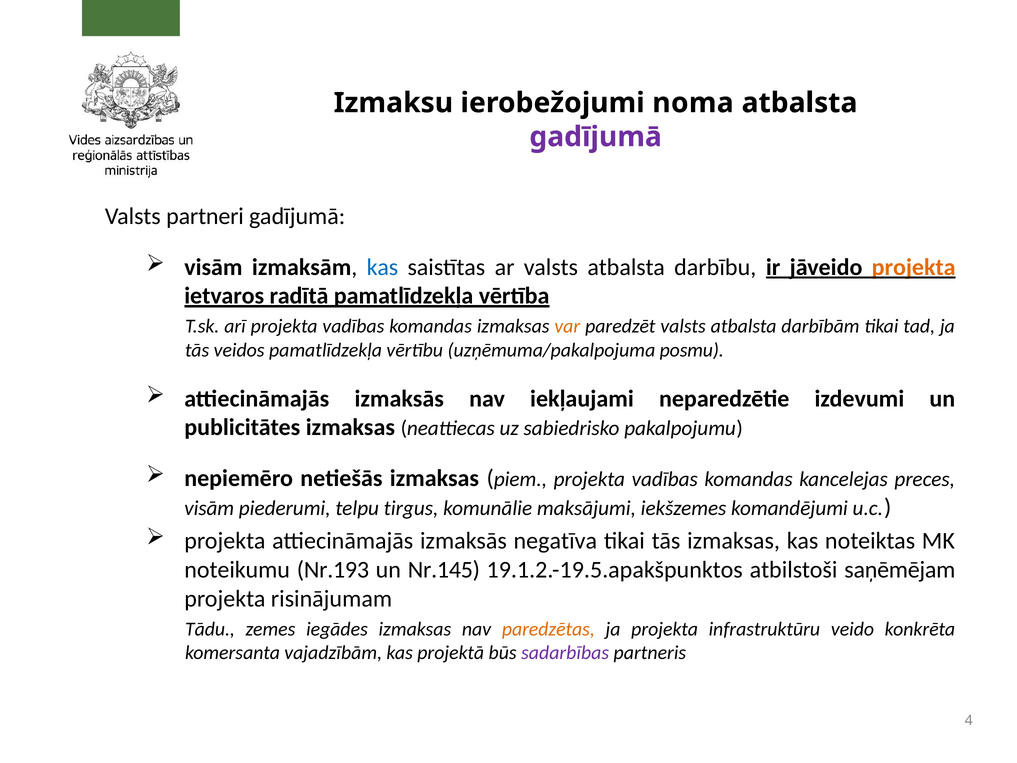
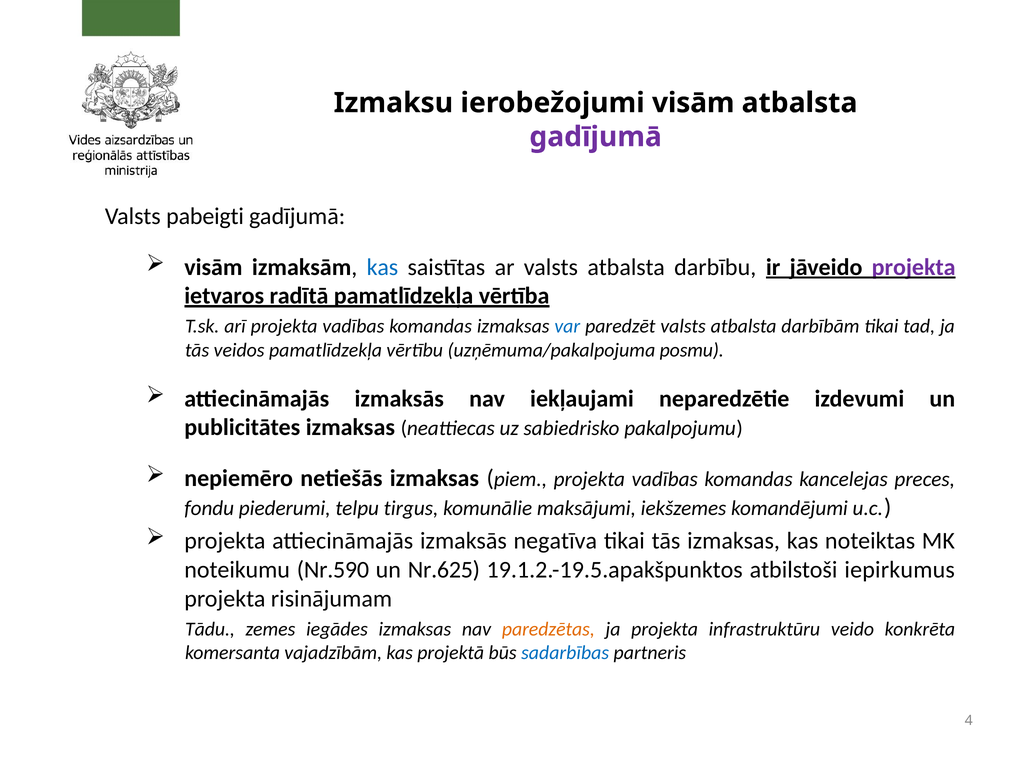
ierobežojumi noma: noma -> visām (693, 103)
partneri: partneri -> pabeigti (205, 216)
projekta colour: orange -> purple (914, 267)
var colour: orange -> blue (567, 326)
visām: visām -> fondu (209, 508)
Nr.193: Nr.193 -> Nr.590 (333, 570)
Nr.145: Nr.145 -> Nr.625 (444, 570)
saņēmējam: saņēmējam -> iepirkumus (900, 570)
sadarbības colour: purple -> blue (565, 653)
